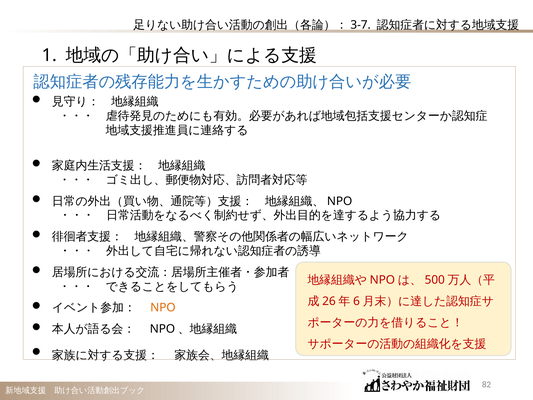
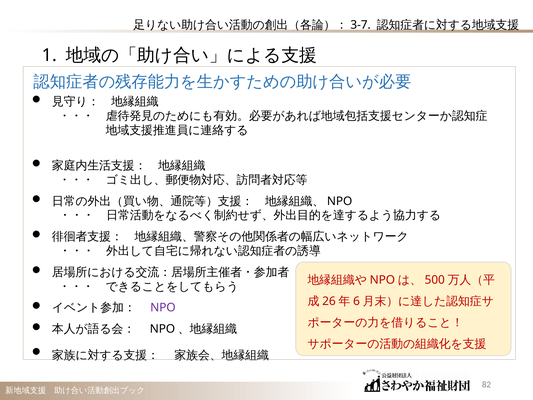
NPO colour: orange -> purple (163, 308)
